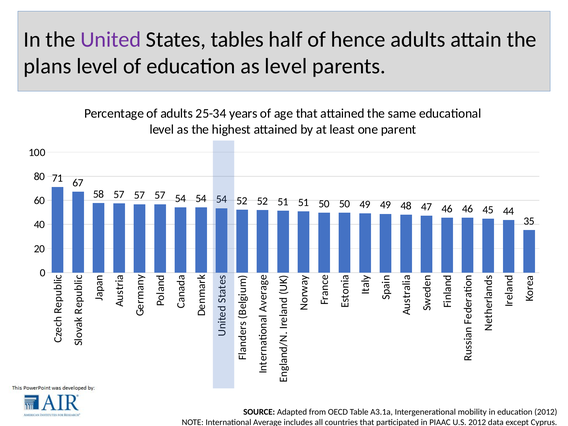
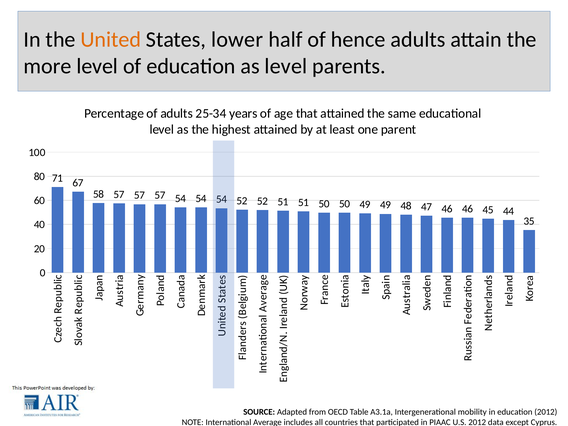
United colour: purple -> orange (111, 40)
tables: tables -> lower (237, 40)
plans: plans -> more (48, 66)
